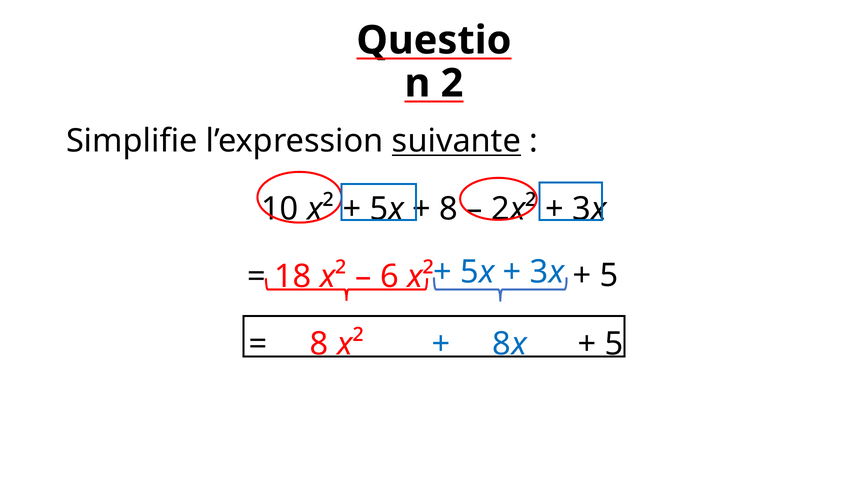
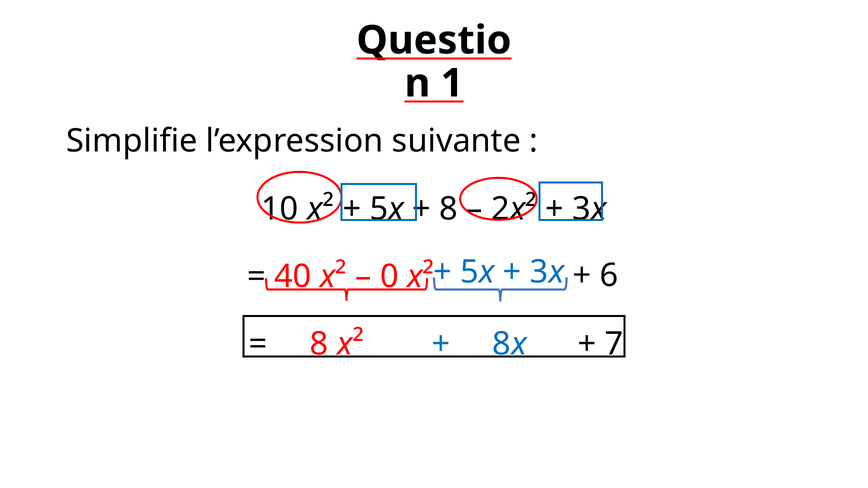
2: 2 -> 1 (452, 83)
suivante underline: present -> none (456, 141)
5: 5 -> 6 (609, 276)
18: 18 -> 40 (293, 277)
6: 6 -> 0 (389, 277)
5: 5 -> 7 (614, 344)
